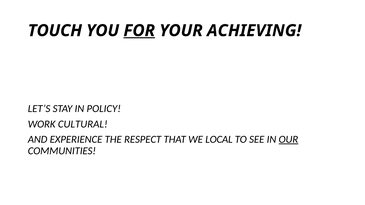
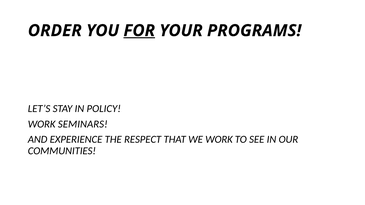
TOUCH: TOUCH -> ORDER (55, 31)
ACHIEVING: ACHIEVING -> PROGRAMS (254, 31)
CULTURAL: CULTURAL -> SEMINARS (83, 124)
WE LOCAL: LOCAL -> WORK (219, 140)
OUR underline: present -> none (288, 140)
